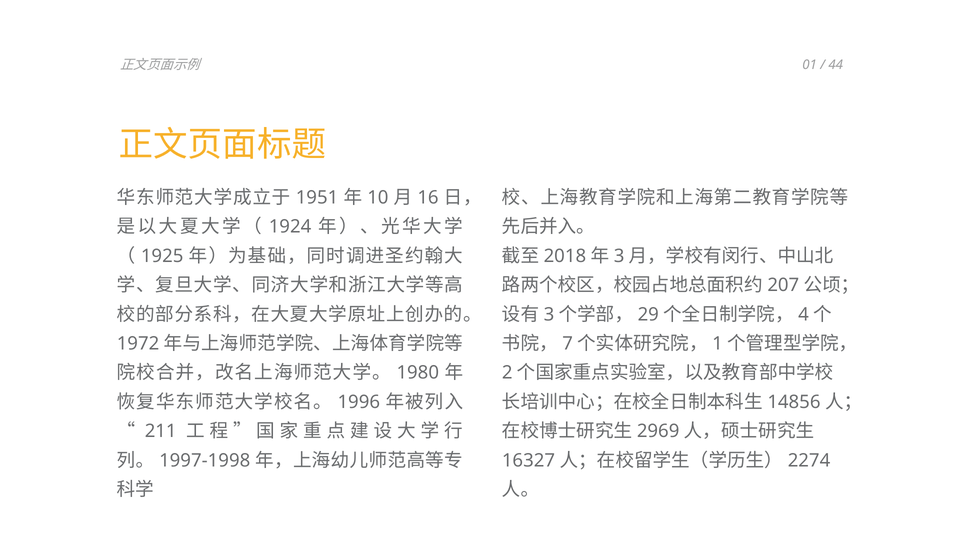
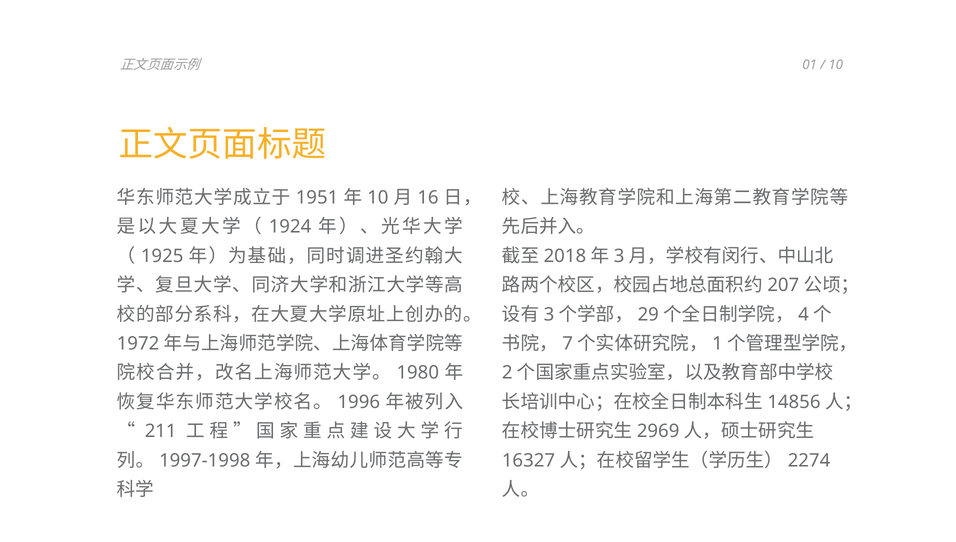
44: 44 -> 10 (836, 65)
